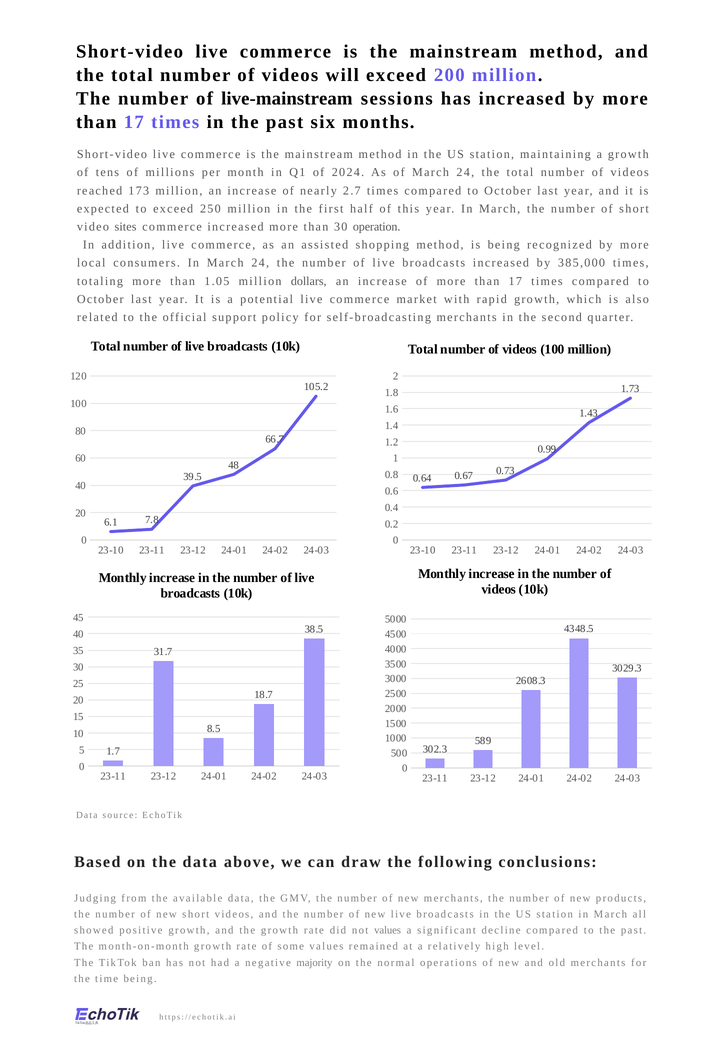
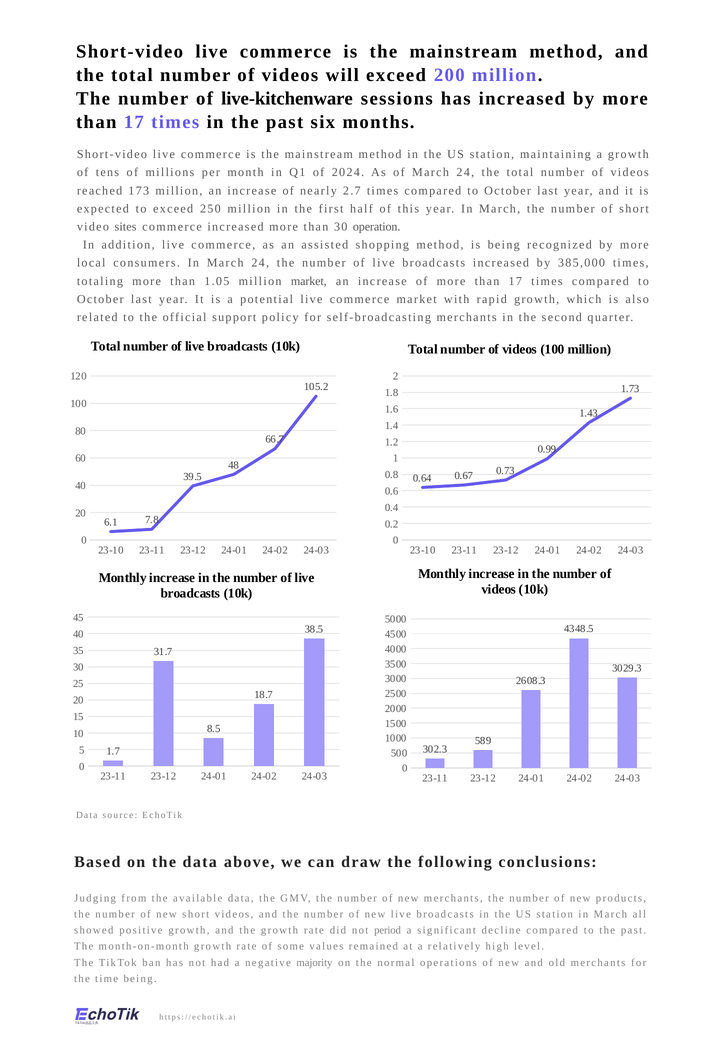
live-mainstream: live-mainstream -> live-kitchenware (287, 99)
million dollars: dollars -> market (309, 281)
not values: values -> period (388, 930)
